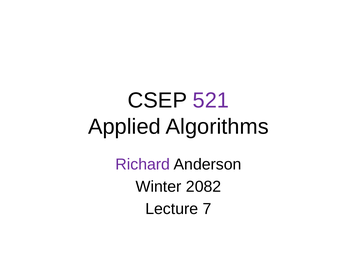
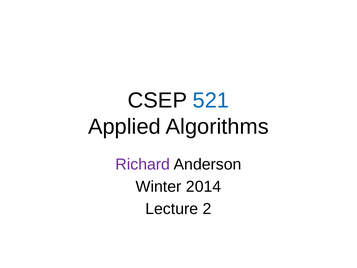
521 colour: purple -> blue (211, 100)
2082: 2082 -> 2014 (204, 186)
7: 7 -> 2 (207, 209)
